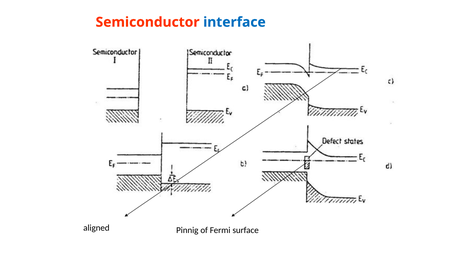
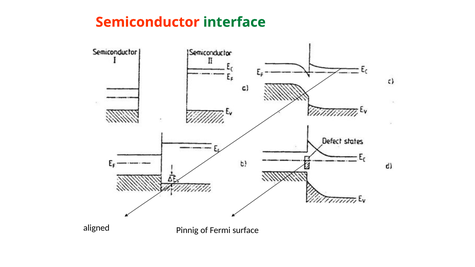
interface colour: blue -> green (234, 22)
